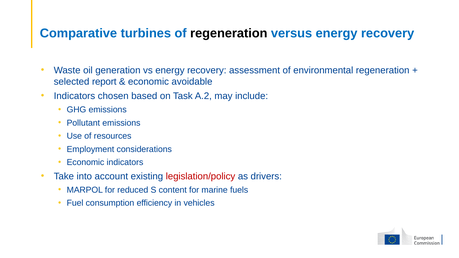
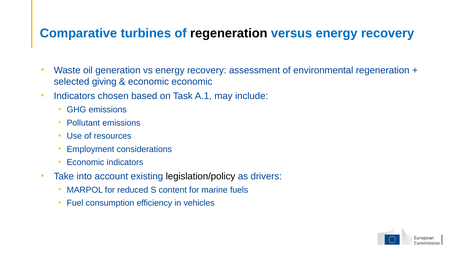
report: report -> giving (104, 82)
economic avoidable: avoidable -> economic (192, 82)
A.2: A.2 -> A.1 (203, 96)
legislation/policy colour: red -> black (200, 176)
